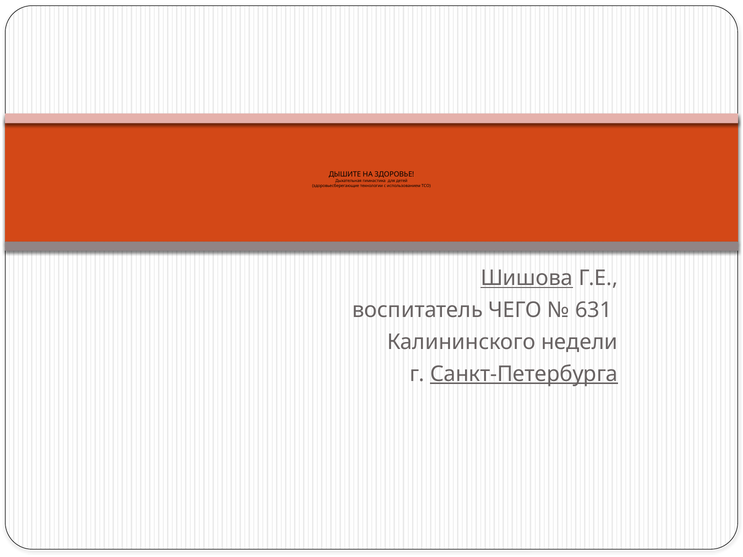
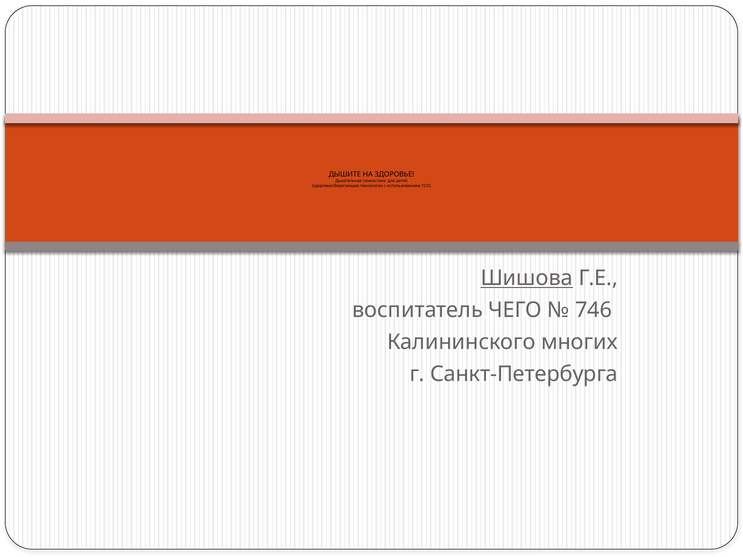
631: 631 -> 746 (594, 310)
недели: недели -> многих (579, 342)
Санкт-Петербурга underline: present -> none (524, 374)
